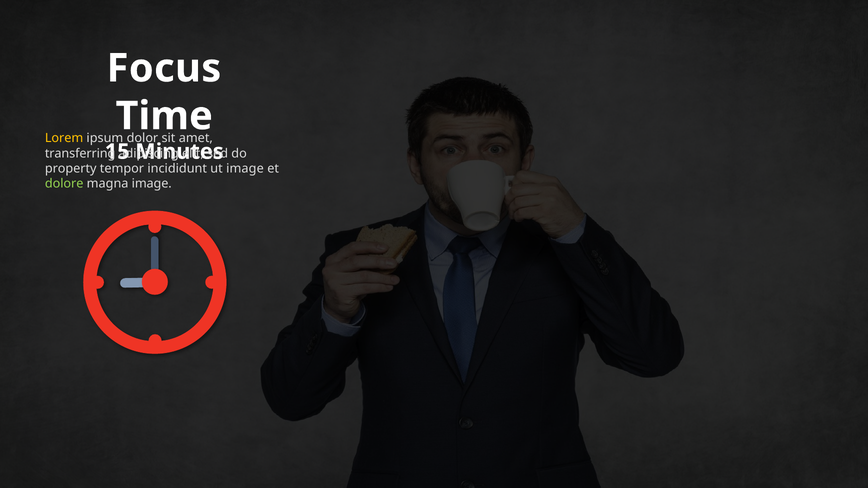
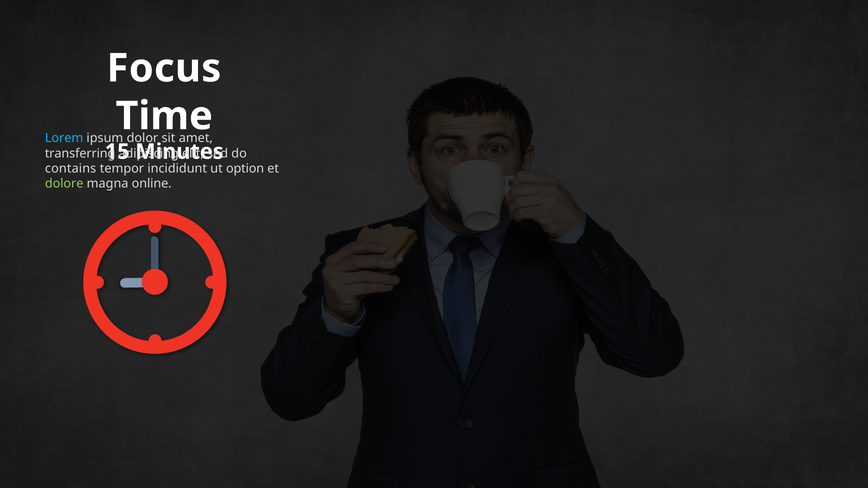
Lorem colour: yellow -> light blue (64, 138)
property: property -> contains (71, 169)
image: image -> option (245, 169)
magna image: image -> online (152, 184)
